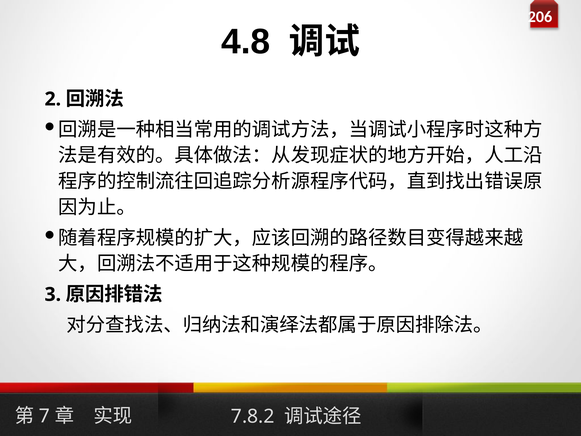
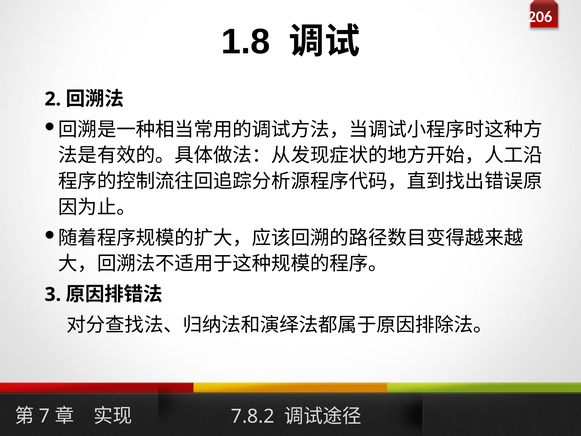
4.8: 4.8 -> 1.8 (246, 42)
